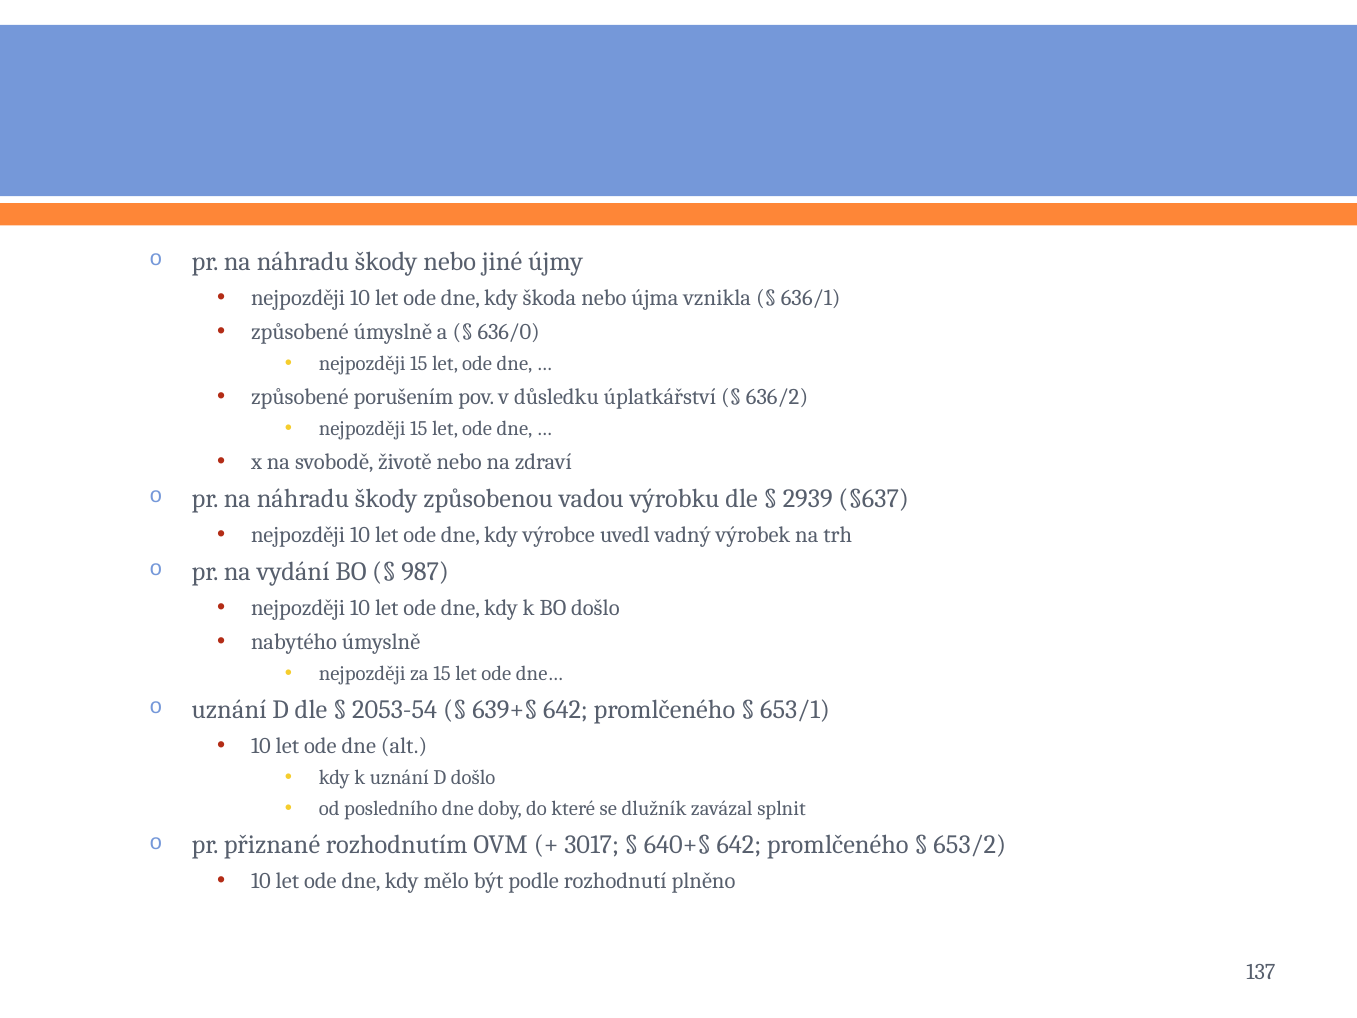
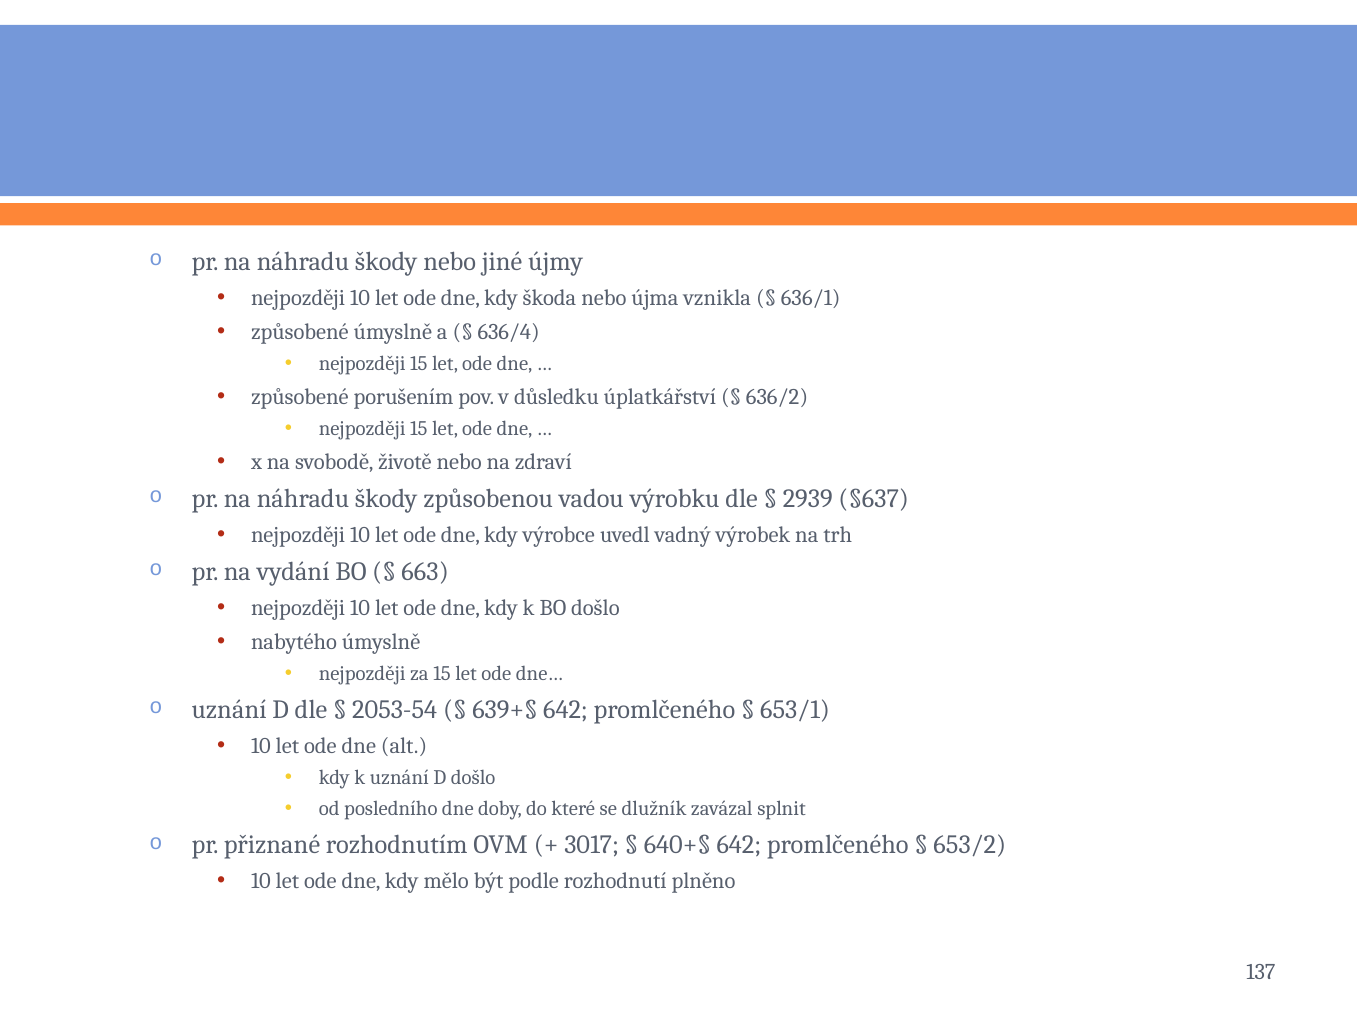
636/0: 636/0 -> 636/4 (509, 332)
987: 987 -> 663 (425, 572)
